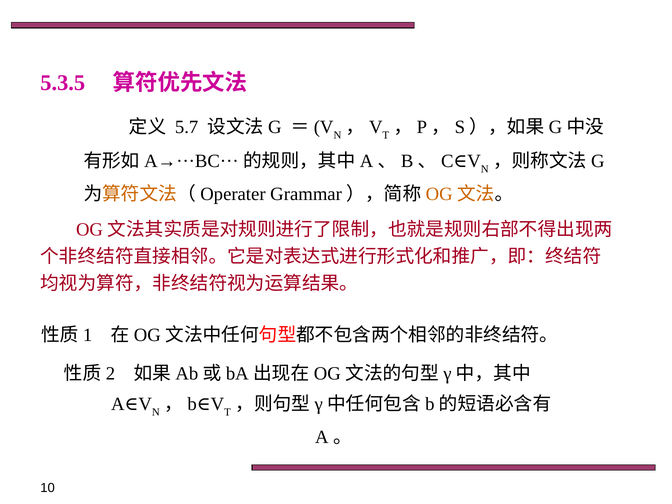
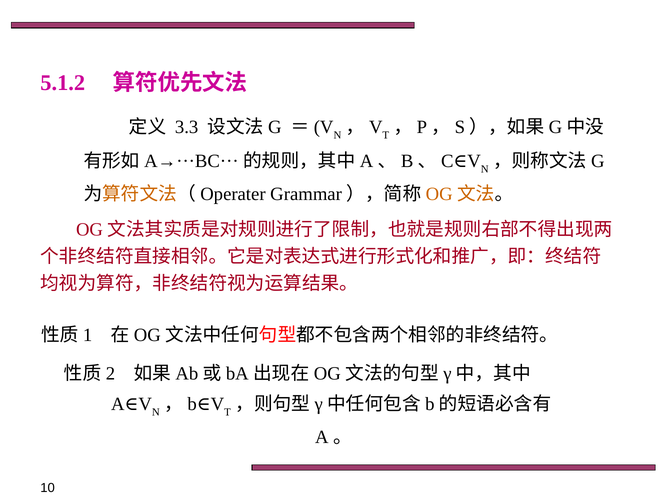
5.3.5: 5.3.5 -> 5.1.2 (63, 83)
5.7: 5.7 -> 3.3 (187, 127)
